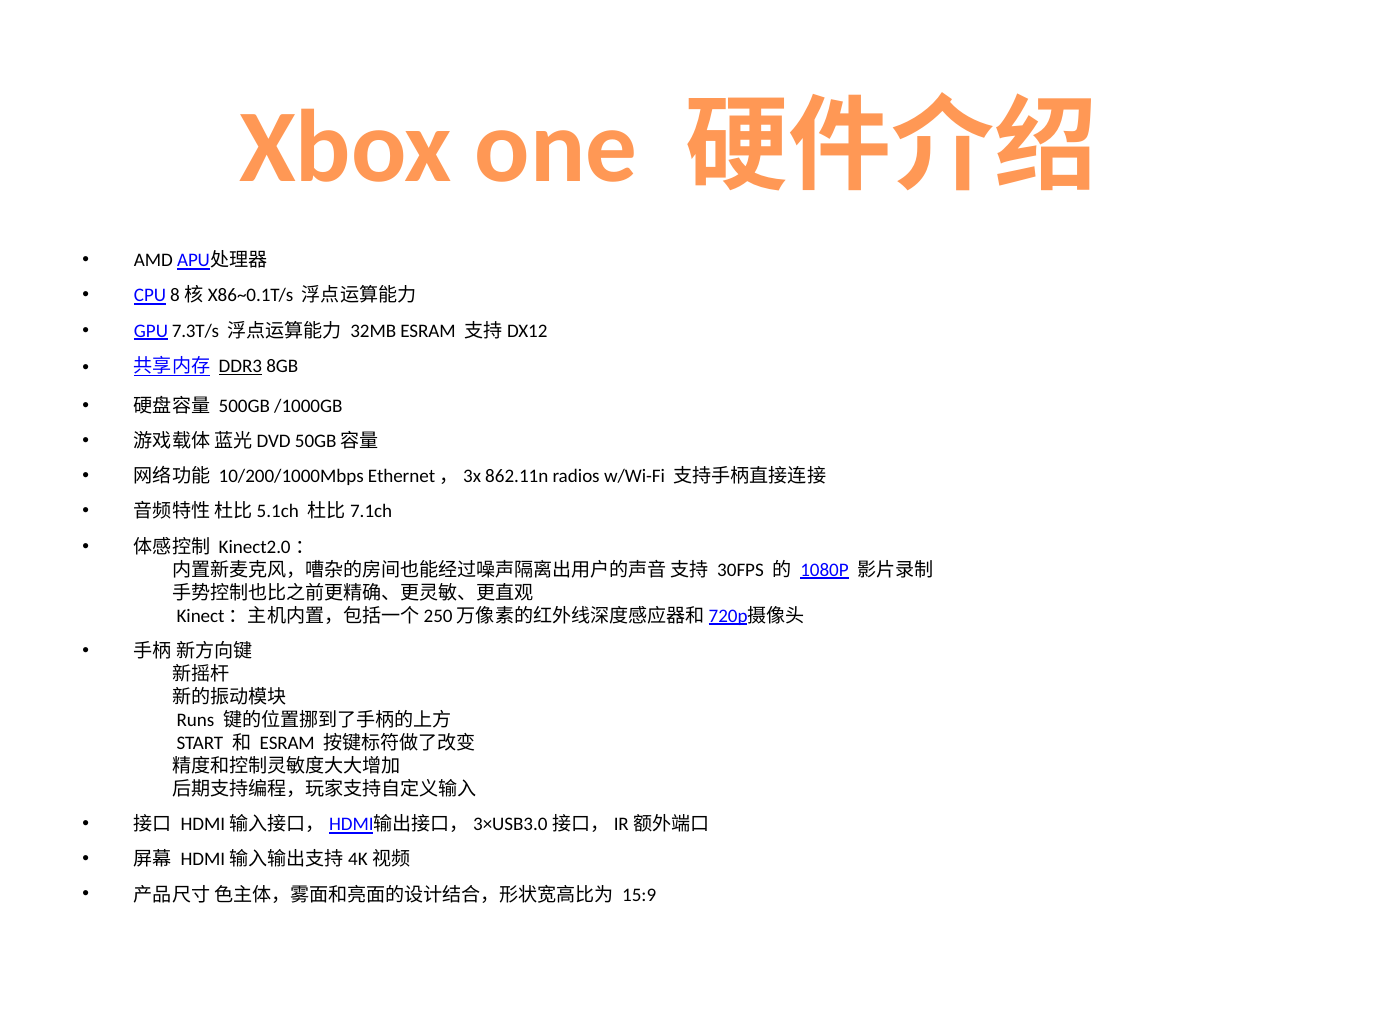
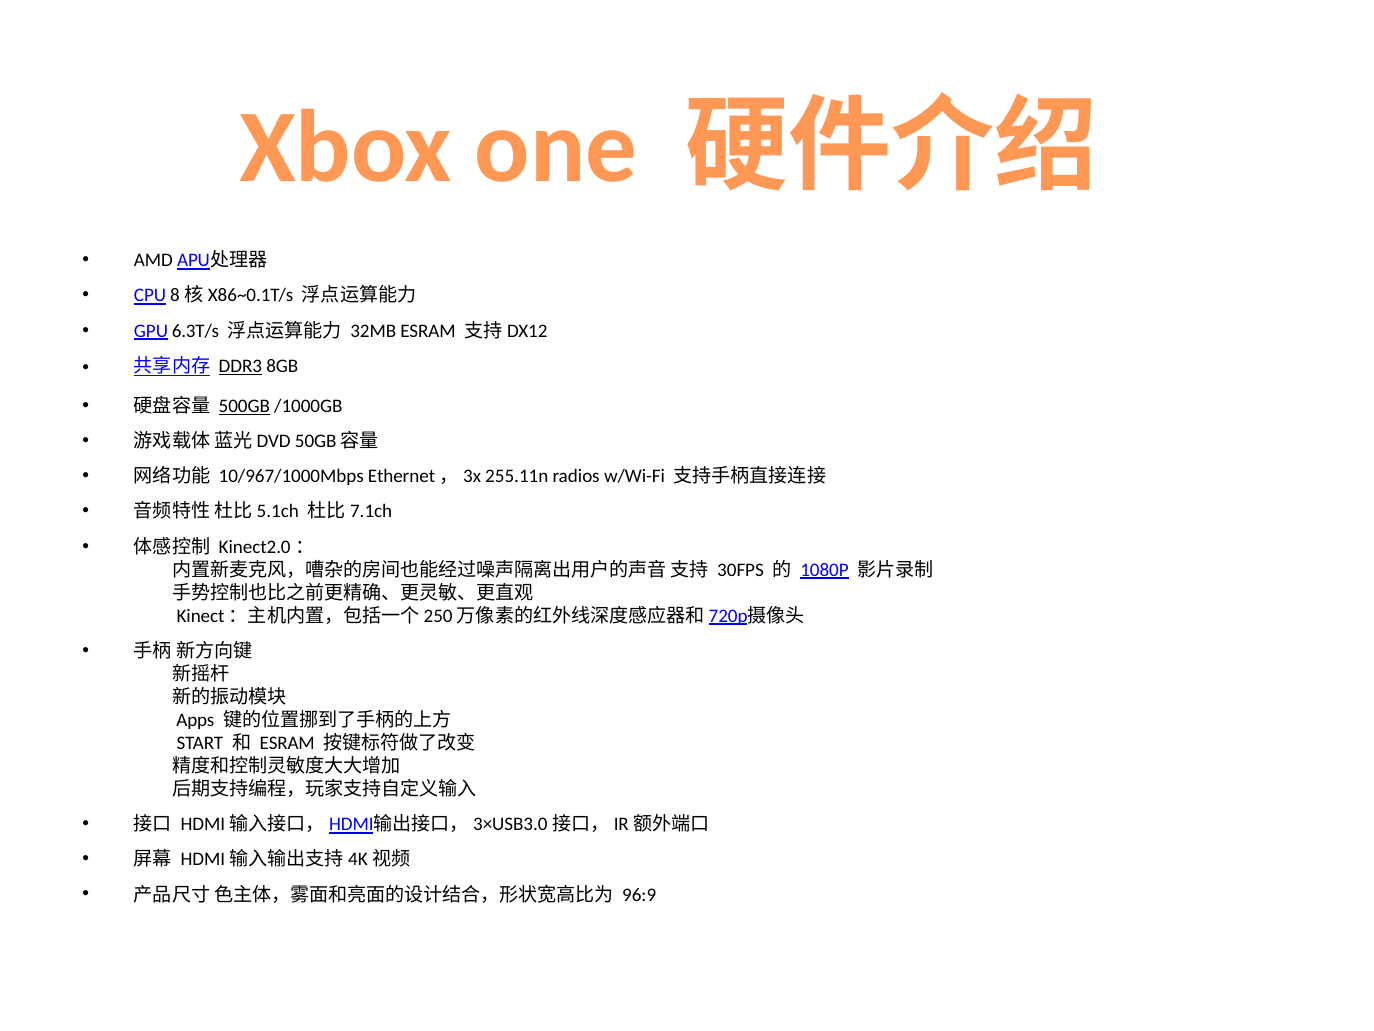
7.3T/s: 7.3T/s -> 6.3T/s (196, 331)
500GB underline: none -> present (244, 406)
10/200/1000Mbps: 10/200/1000Mbps -> 10/967/1000Mbps (291, 476)
862.11n: 862.11n -> 255.11n (517, 476)
Runs: Runs -> Apps (195, 720)
15:9: 15:9 -> 96:9 (639, 894)
